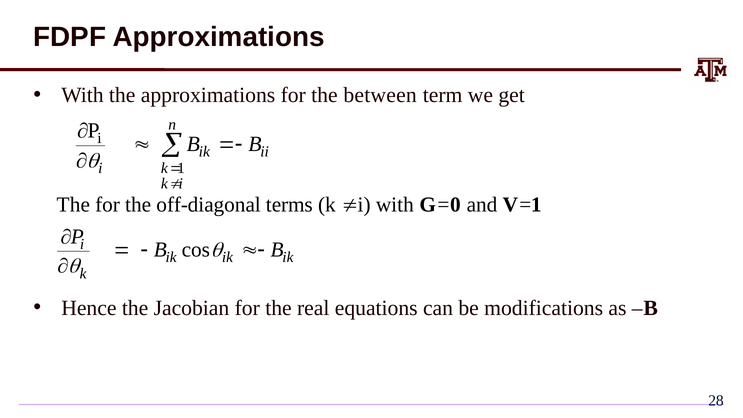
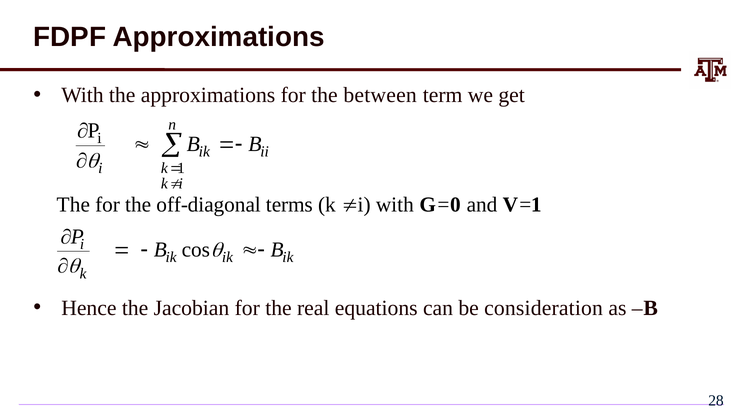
modifications: modifications -> consideration (544, 308)
